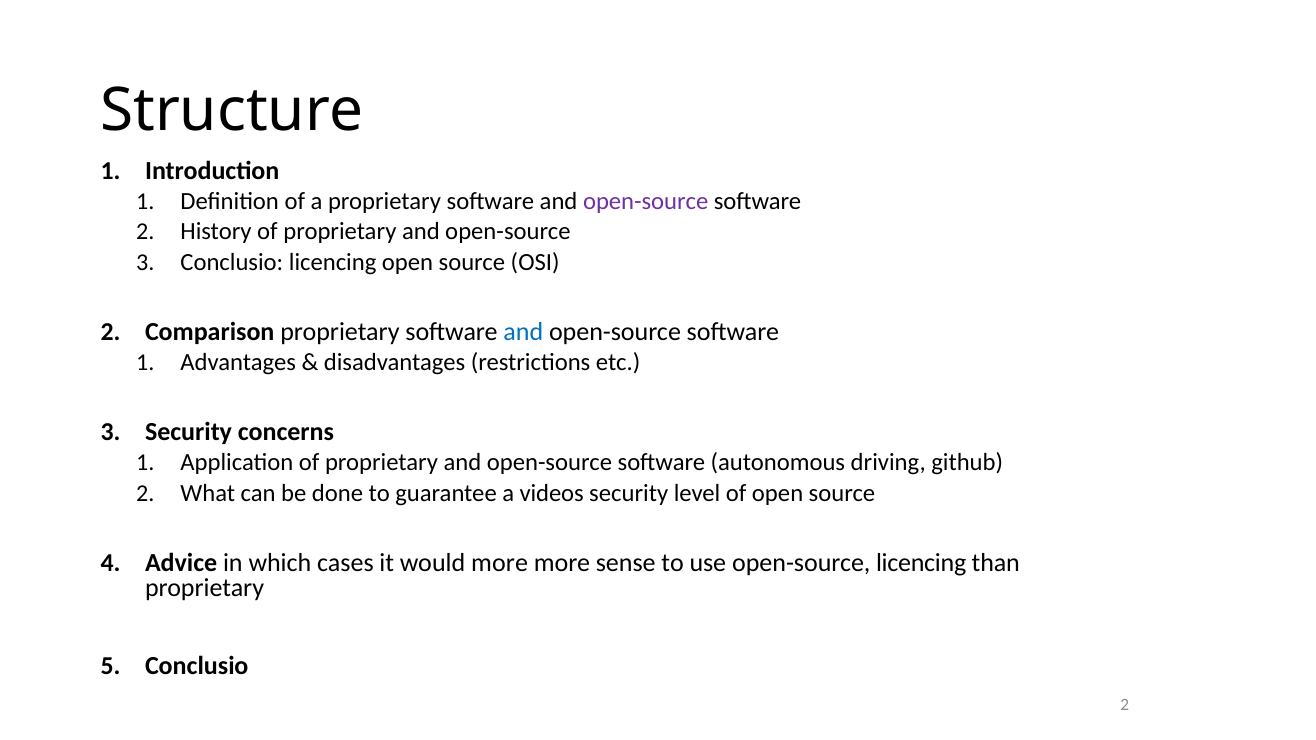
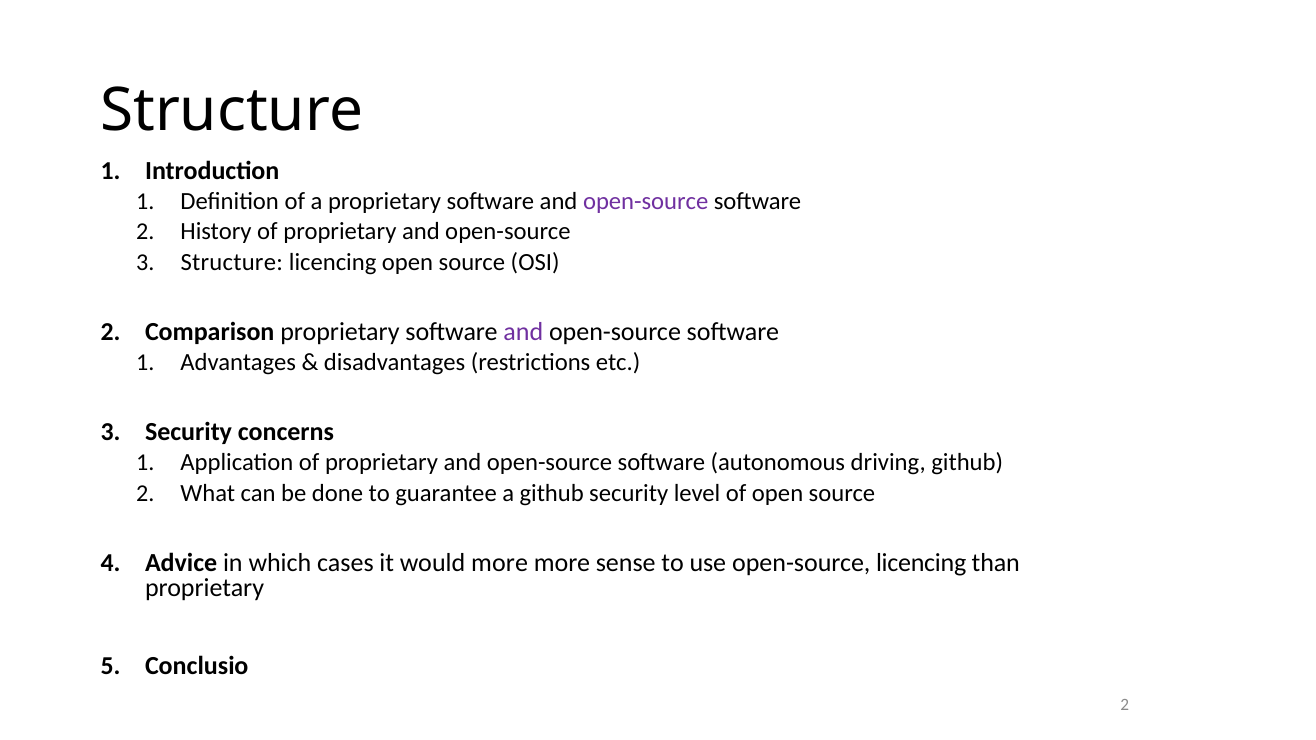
Conclusio: Conclusio -> Structure (232, 262)
and colour: blue -> purple (523, 332)
a videos: videos -> github (552, 493)
